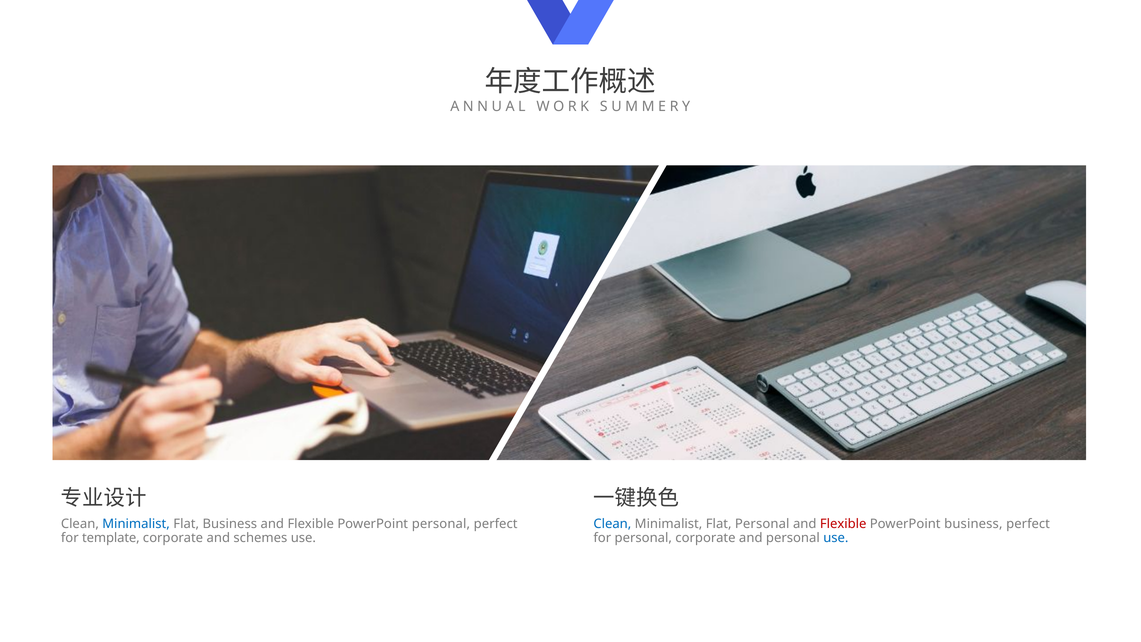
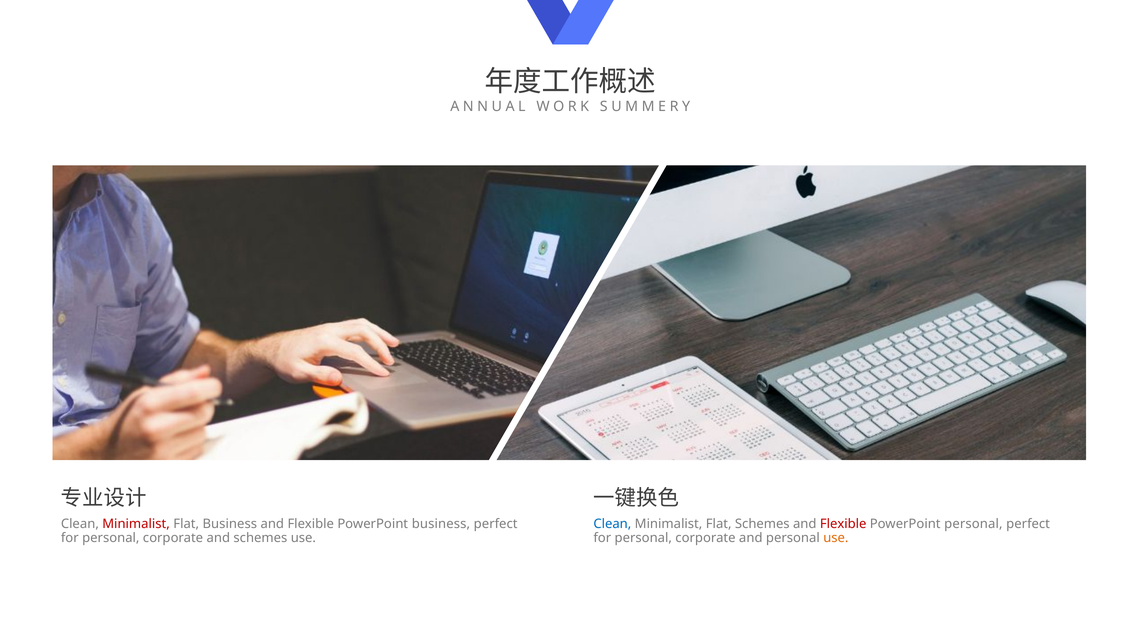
Minimalist colour: blue -> red (136, 524)
PowerPoint personal: personal -> business (441, 524)
Flat Personal: Personal -> Schemes (762, 524)
PowerPoint business: business -> personal (973, 524)
template: template -> personal (111, 538)
use colour: blue -> orange (836, 538)
